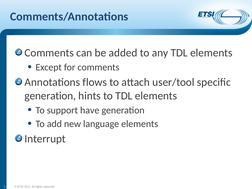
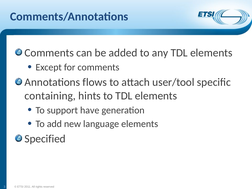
generation: generation -> containing (50, 96)
Interrupt: Interrupt -> Specified (45, 139)
